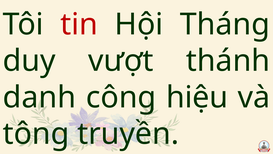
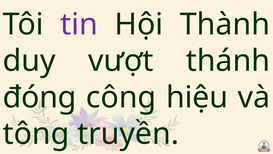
tin colour: red -> purple (79, 24)
Tháng: Tháng -> Thành (225, 24)
danh: danh -> đóng (40, 97)
